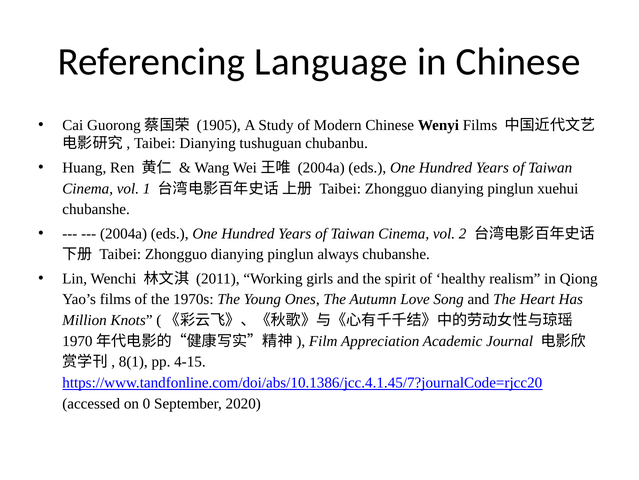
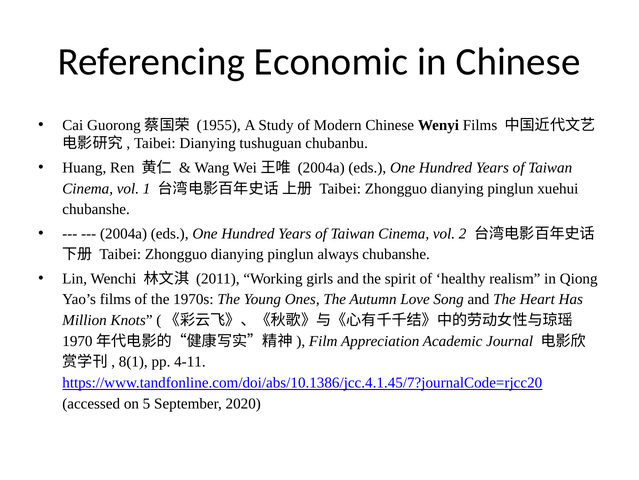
Language: Language -> Economic (331, 62)
1905: 1905 -> 1955 (219, 125)
4-15: 4-15 -> 4-11 (190, 361)
0: 0 -> 5 (147, 403)
